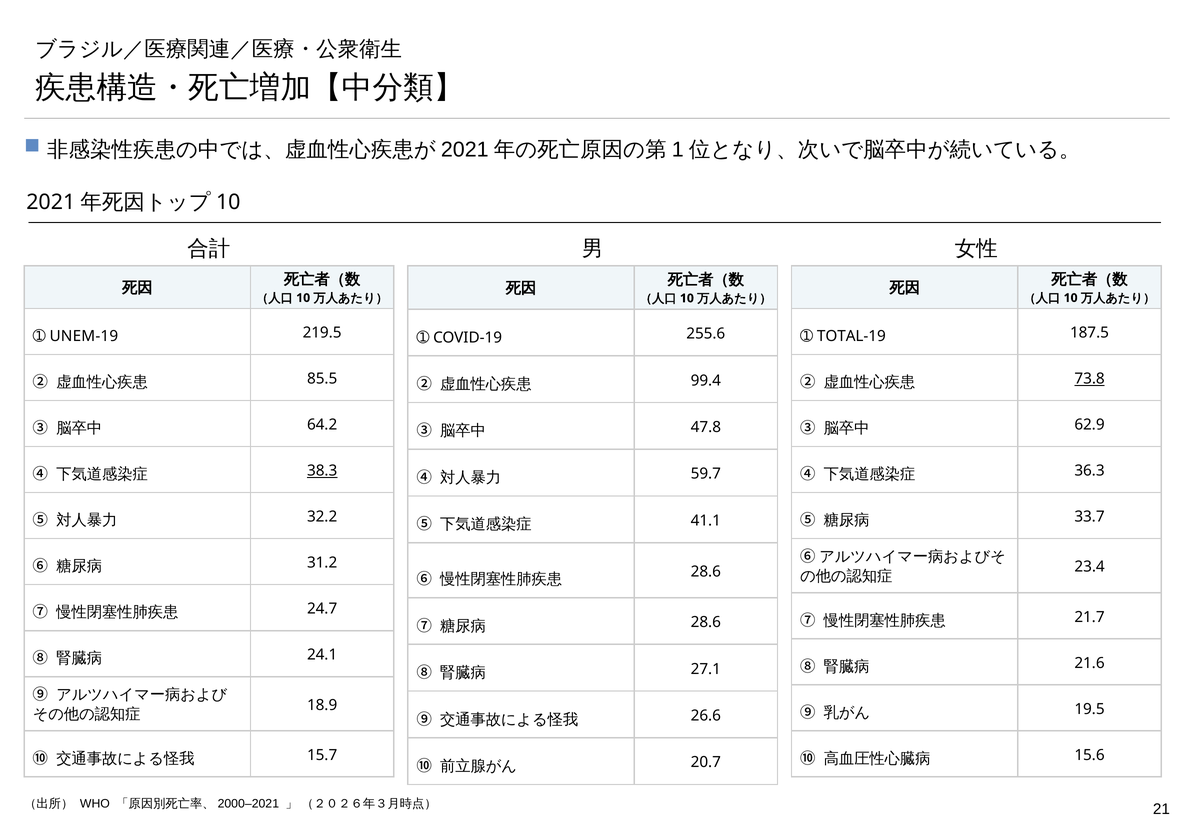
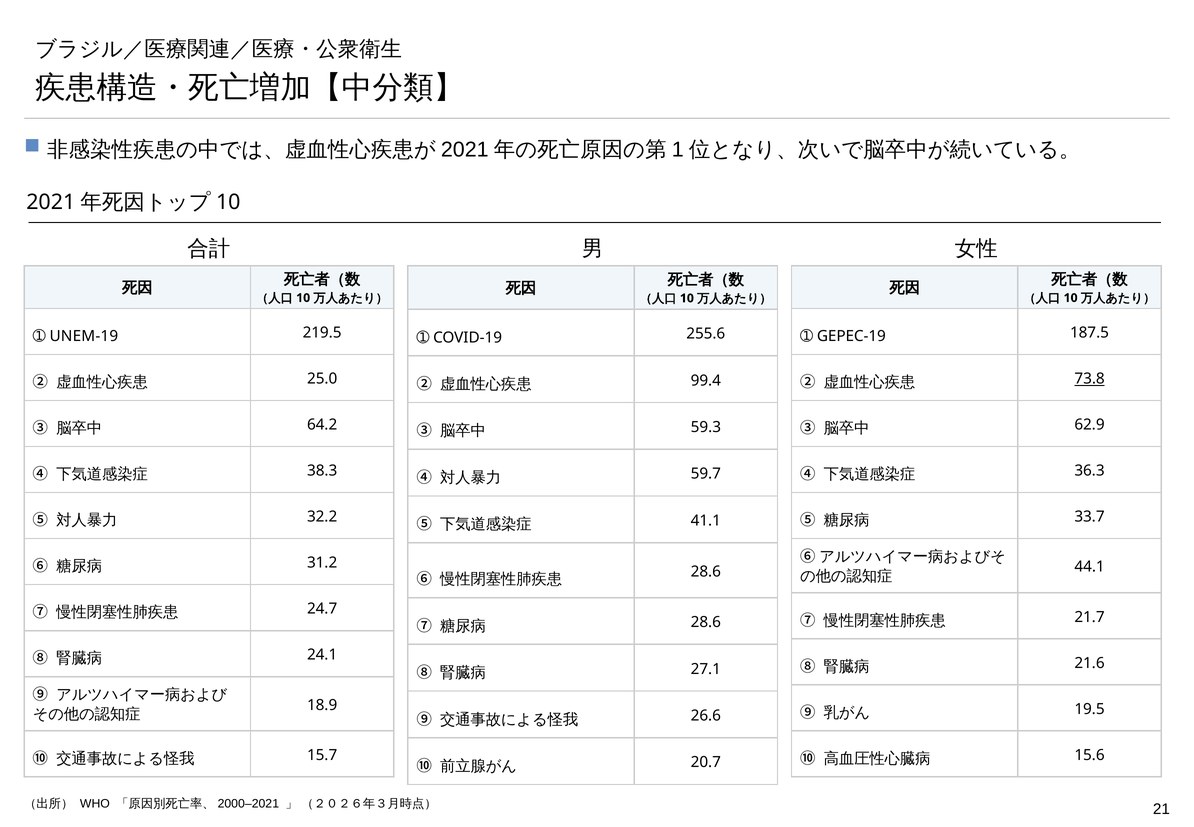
TOTAL-19: TOTAL-19 -> GEPEC-19 (851, 336)
85.5: 85.5 -> 25.0 (322, 379)
47.8: 47.8 -> 59.3 (706, 427)
38.3 underline: present -> none (322, 471)
23.4: 23.4 -> 44.1 (1090, 567)
